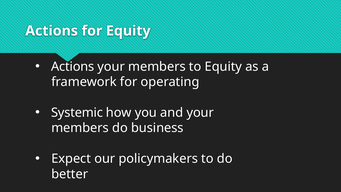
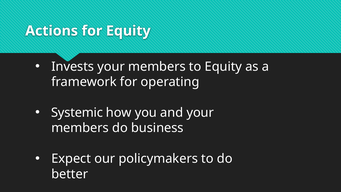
Actions: Actions -> Invests (73, 66)
